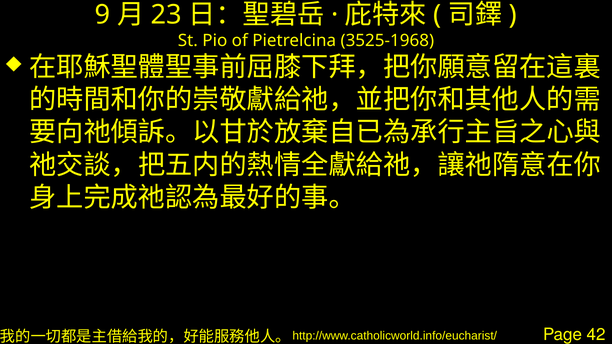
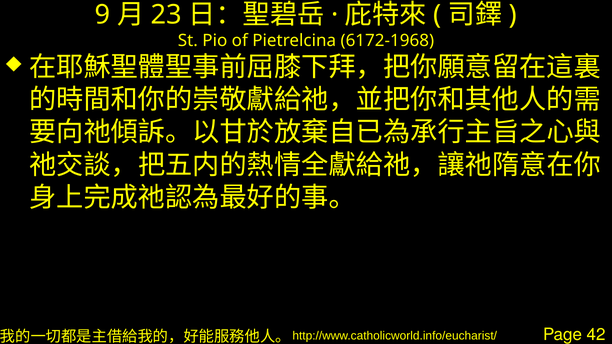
3525-1968: 3525-1968 -> 6172-1968 (387, 40)
